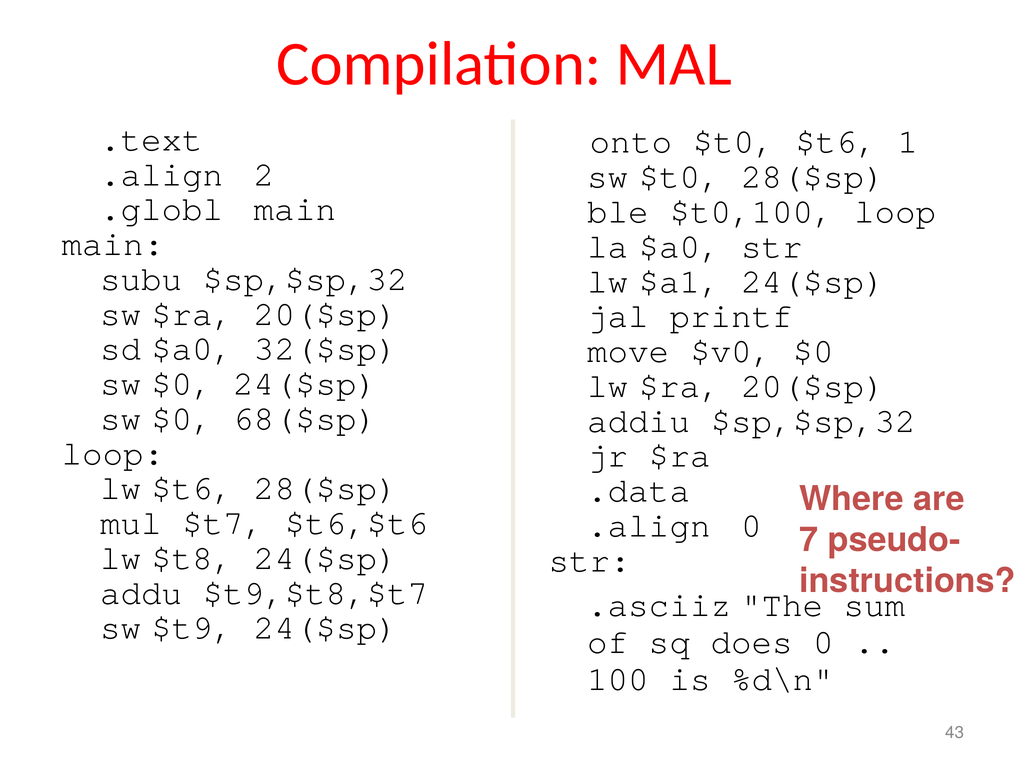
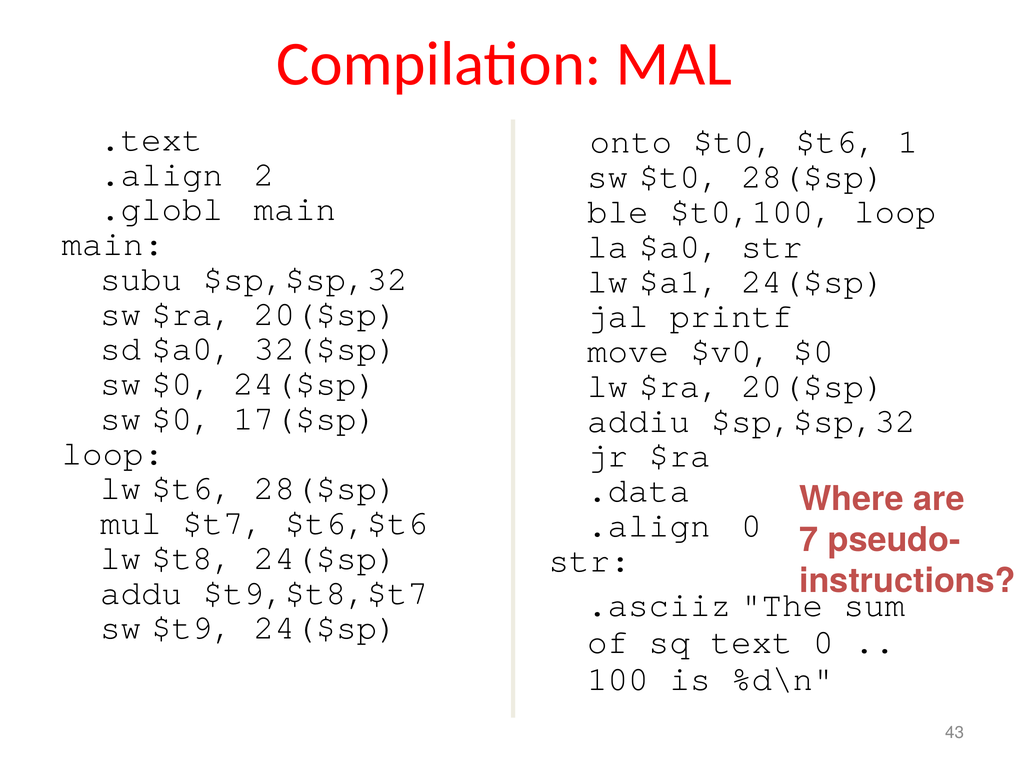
68($sp: 68($sp -> 17($sp (305, 419)
does: does -> text (752, 642)
